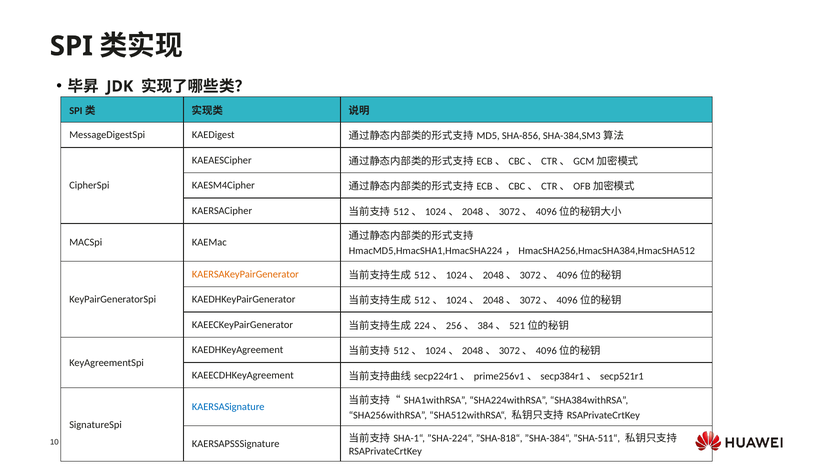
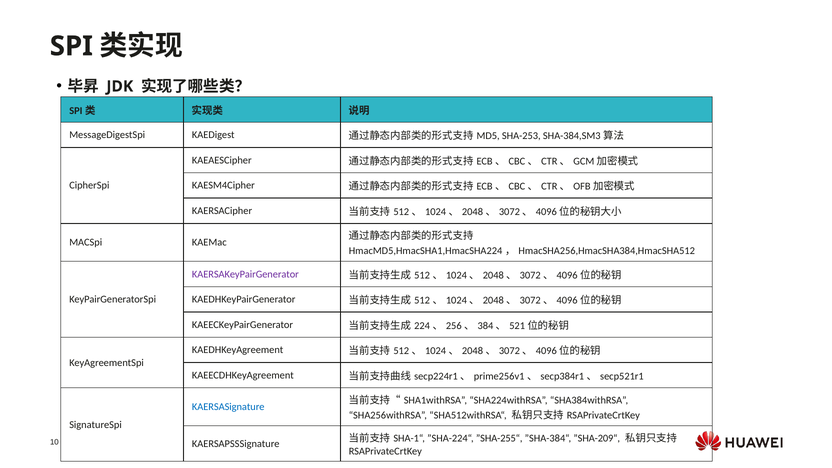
SHA-856: SHA-856 -> SHA-253 (521, 136)
KAERSAKeyPairGenerator colour: orange -> purple (245, 274)
”SHA-818“: ”SHA-818“ -> ”SHA-255“ (499, 438)
”SHA-511“: ”SHA-511“ -> ”SHA-209“ (597, 438)
